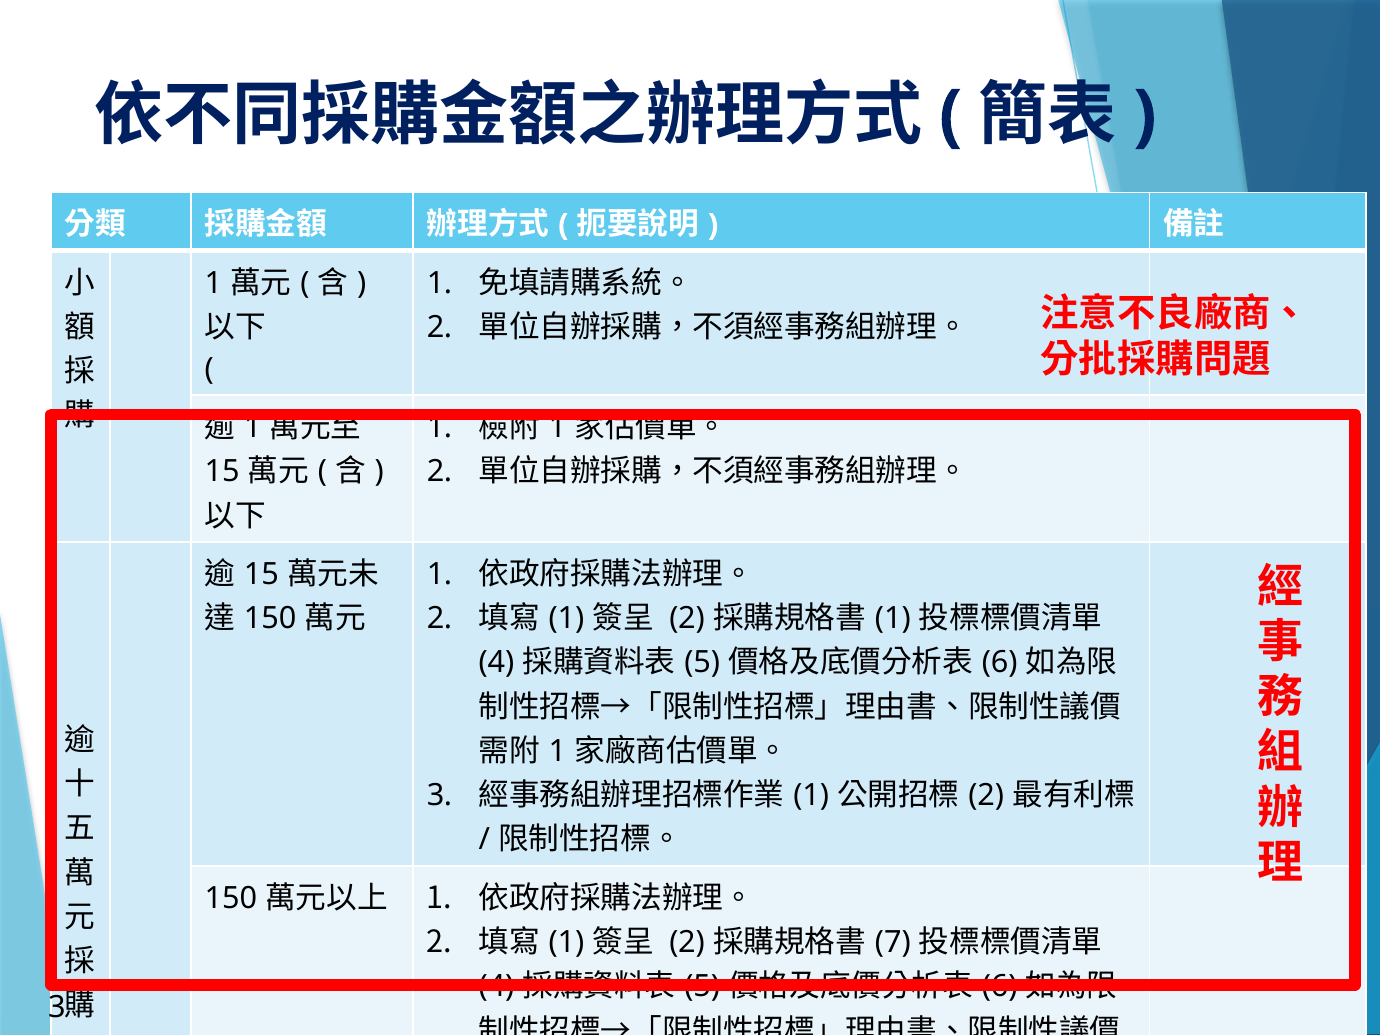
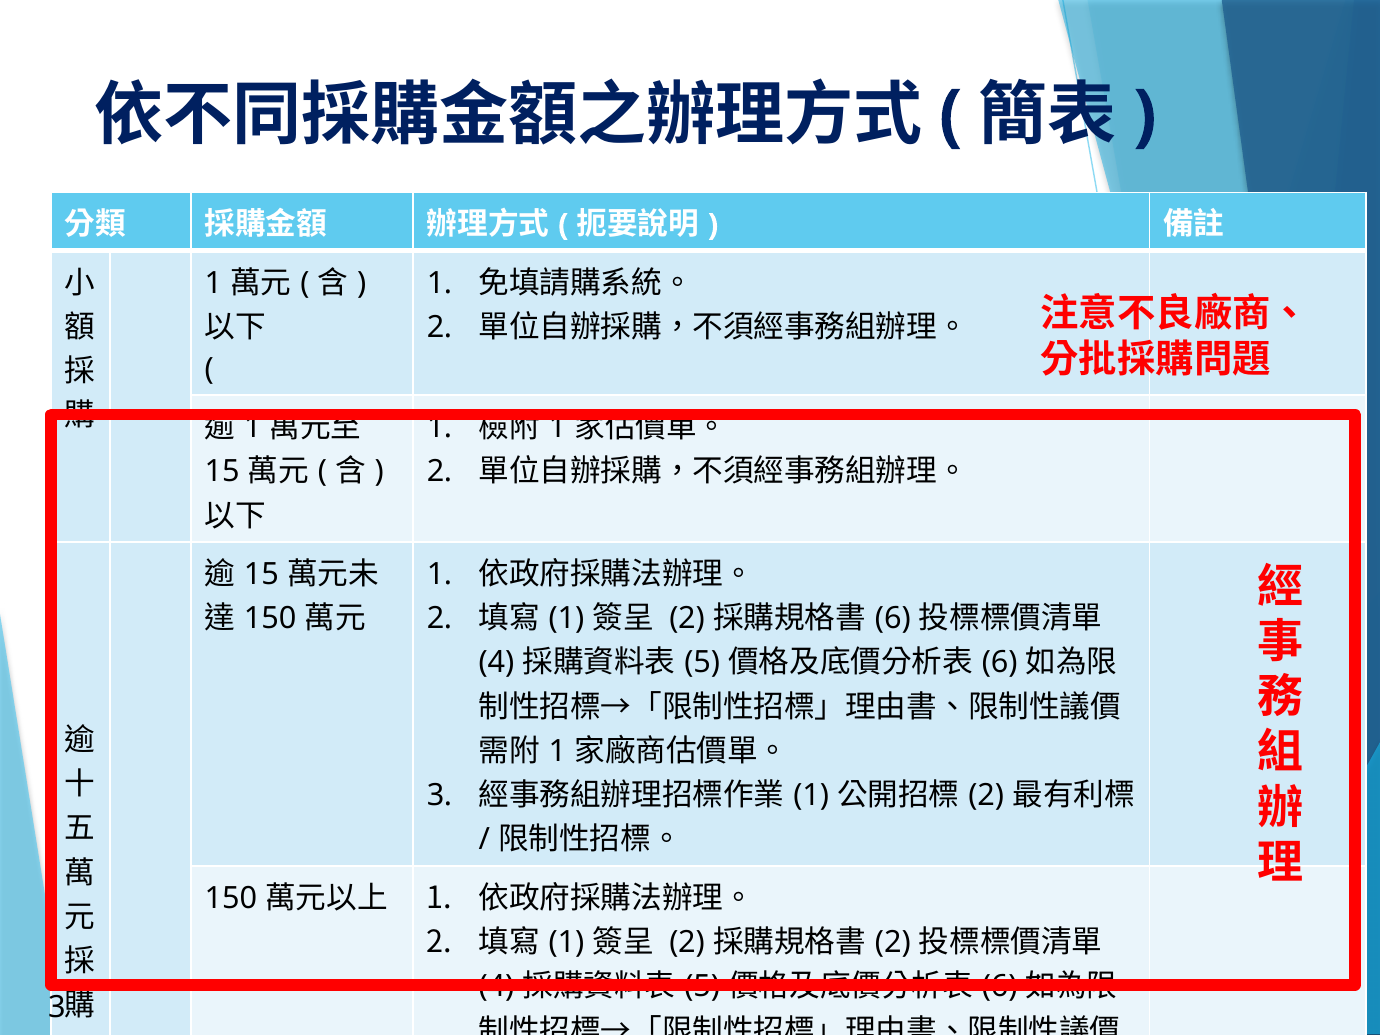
1: 1 -> 6 (893, 618)
7: 7 -> 2 (893, 942)
